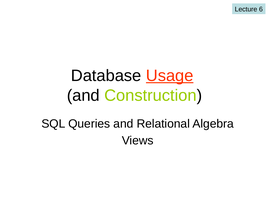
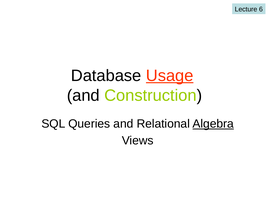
Algebra underline: none -> present (213, 124)
